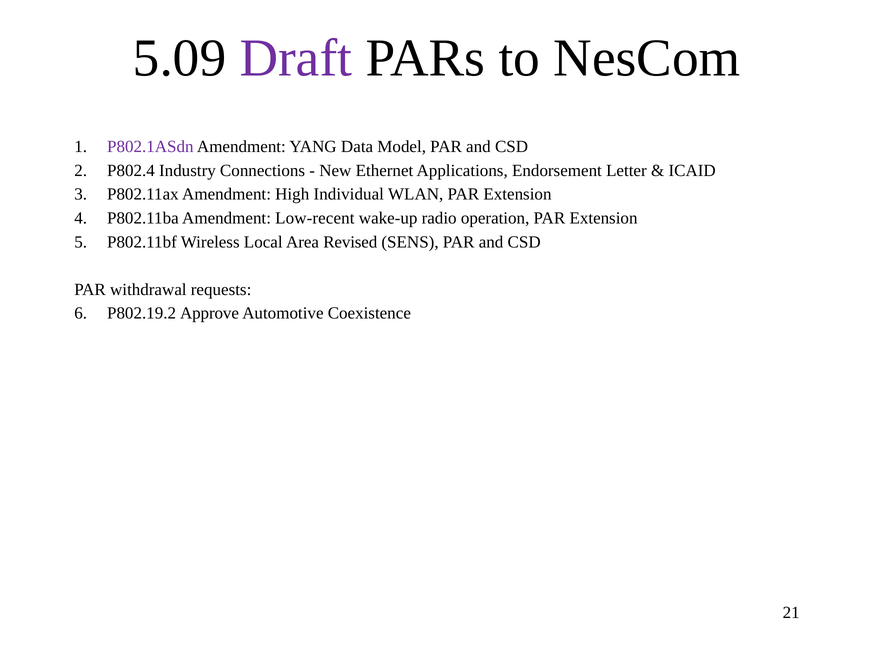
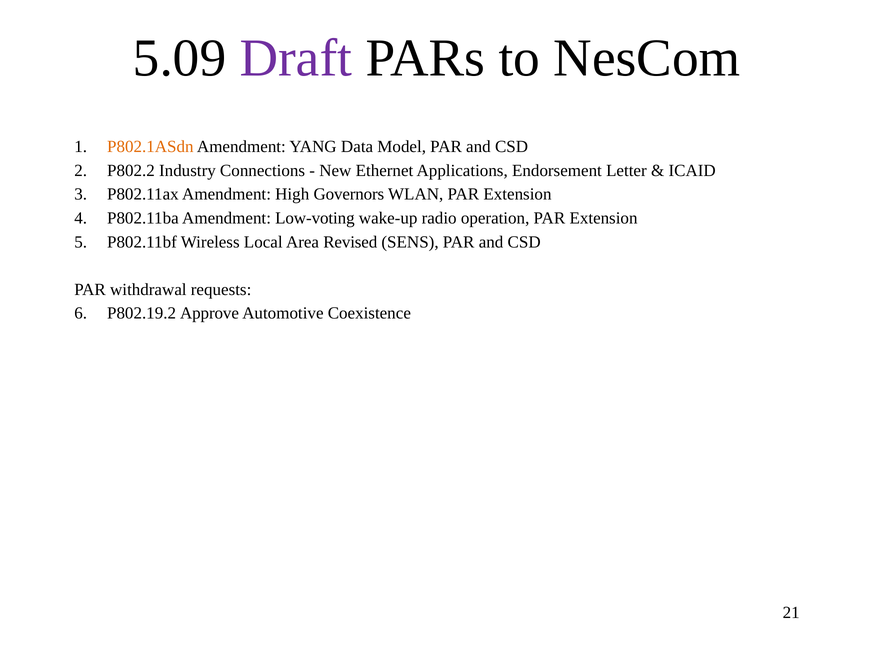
P802.1ASdn colour: purple -> orange (150, 147)
P802.4: P802.4 -> P802.2 (131, 171)
Individual: Individual -> Governors (349, 194)
Low-recent: Low-recent -> Low-voting (315, 218)
